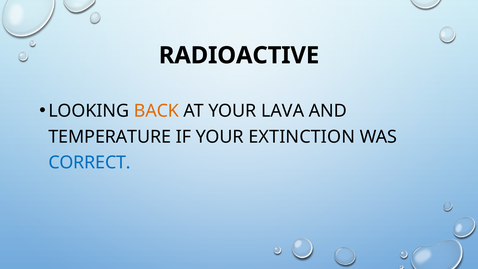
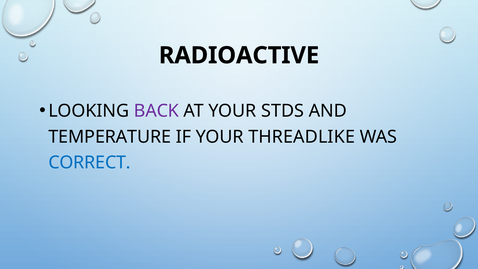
BACK colour: orange -> purple (156, 111)
LAVA: LAVA -> STDS (283, 111)
EXTINCTION: EXTINCTION -> THREADLIKE (302, 137)
